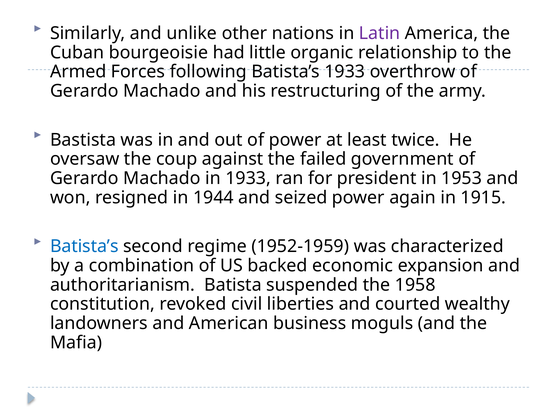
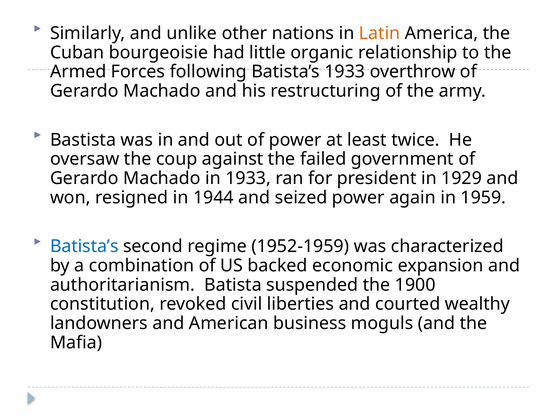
Latin colour: purple -> orange (380, 33)
1953: 1953 -> 1929 (462, 178)
1915: 1915 -> 1959 (483, 197)
1958: 1958 -> 1900 (415, 285)
